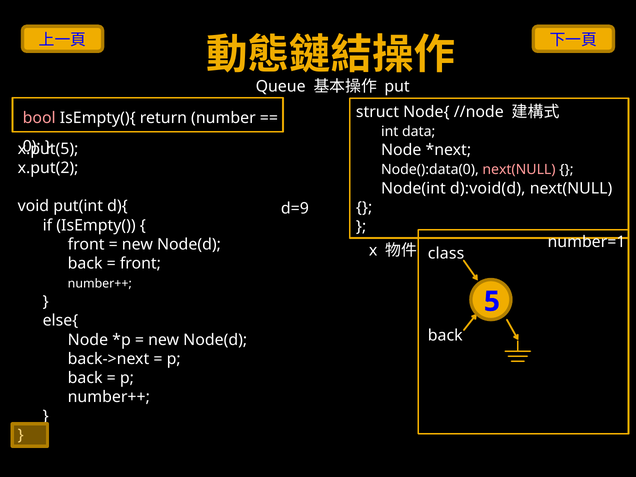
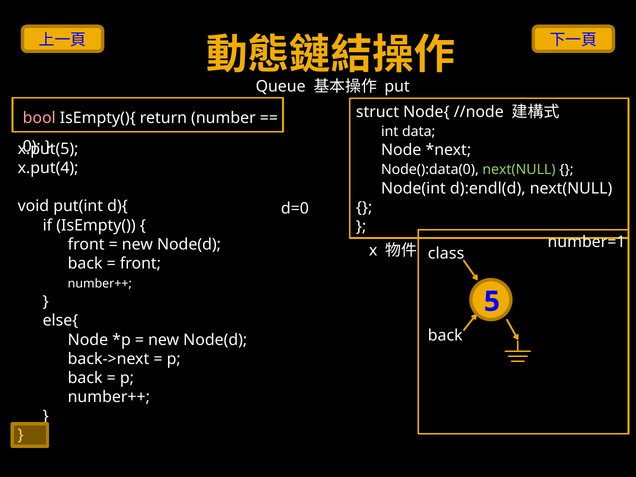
x.put(2: x.put(2 -> x.put(4 (48, 168)
next(NULL colour: pink -> light green (519, 170)
d):void(d: d):void(d -> d):endl(d (488, 188)
d=9: d=9 -> d=0 (295, 208)
